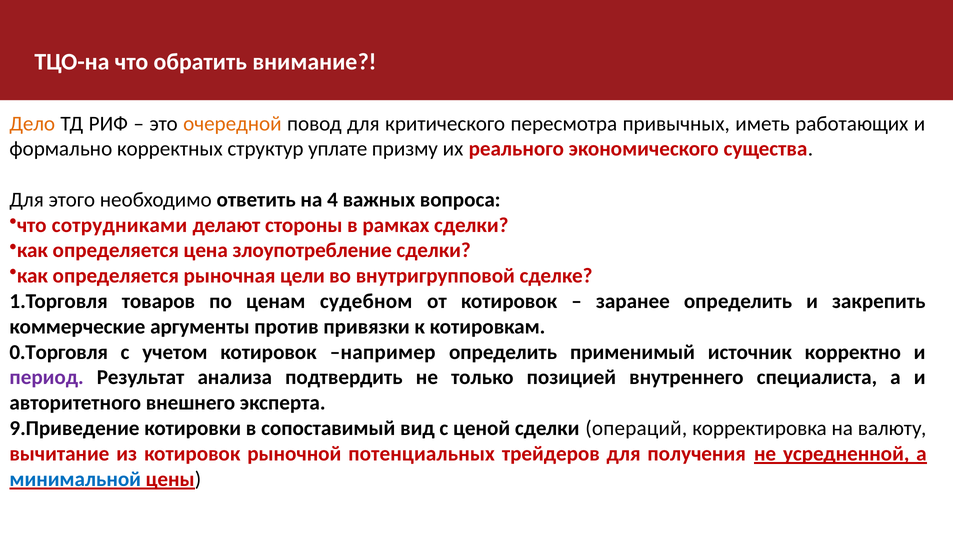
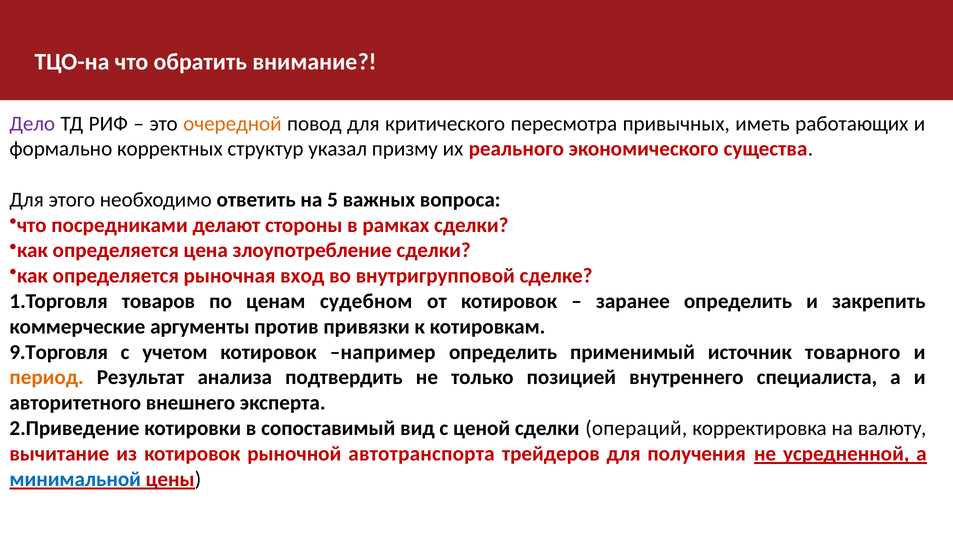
Дело colour: orange -> purple (32, 124)
уплате: уплате -> указал (338, 149)
4: 4 -> 5 (332, 200)
сотрудниками: сотрудниками -> посредниками (120, 225)
цели: цели -> вход (302, 276)
0.Торговля: 0.Торговля -> 9.Торговля (59, 352)
корректно: корректно -> товарного (853, 352)
период colour: purple -> orange (47, 378)
9.Приведение: 9.Приведение -> 2.Приведение (75, 428)
потенциальных: потенциальных -> автотранспорта (422, 454)
